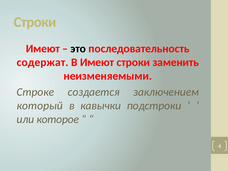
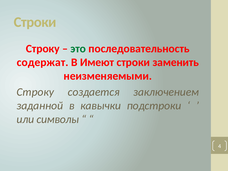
Имеют: Имеют -> Строку (43, 49)
это colour: black -> green (78, 49)
Строке: Строке -> Строку (35, 92)
который: который -> заданной (40, 106)
которое: которое -> символы (58, 119)
